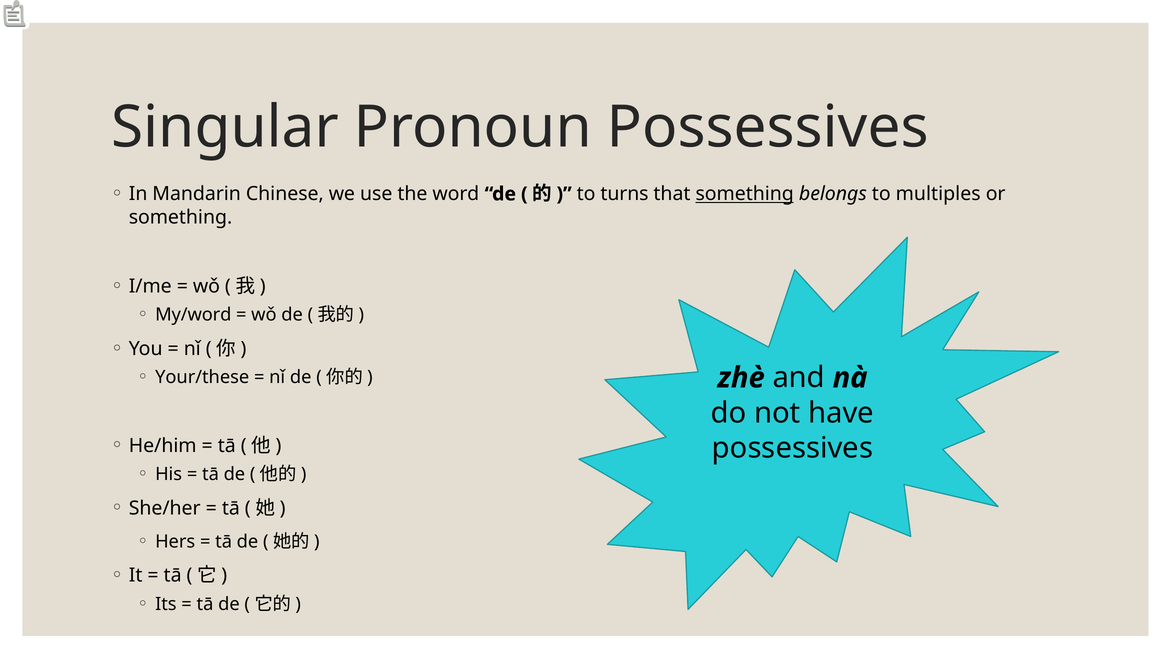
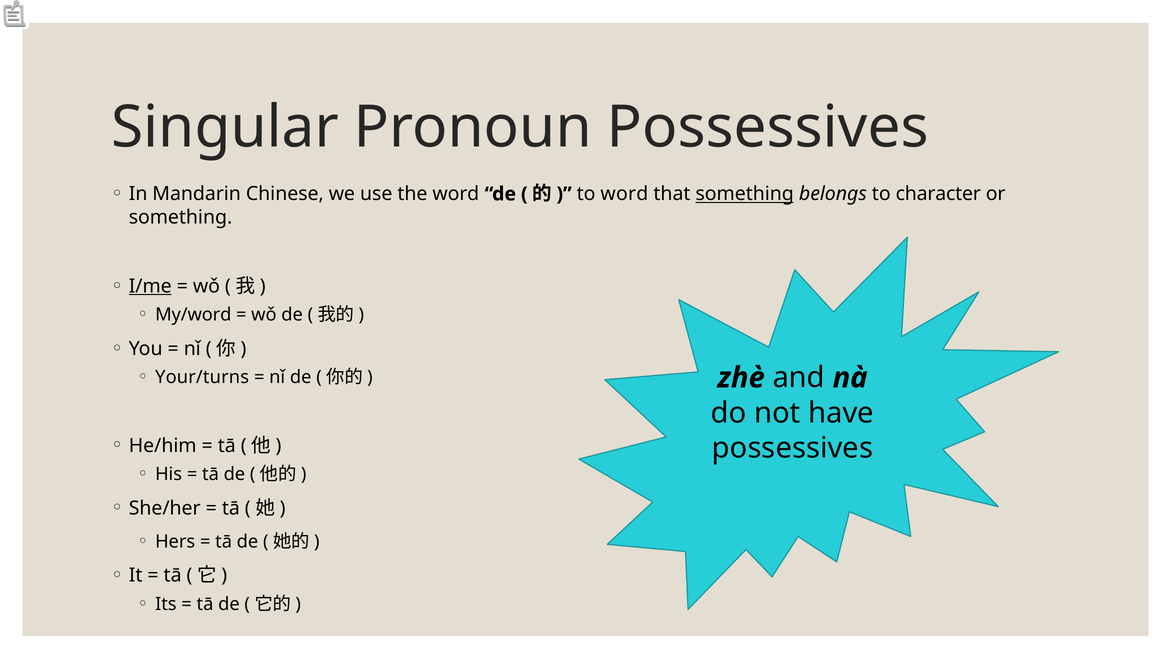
to turns: turns -> word (624, 194)
multiples: multiples -> character (938, 194)
I/me underline: none -> present (150, 286)
Your/these: Your/these -> Your/turns (202, 377)
